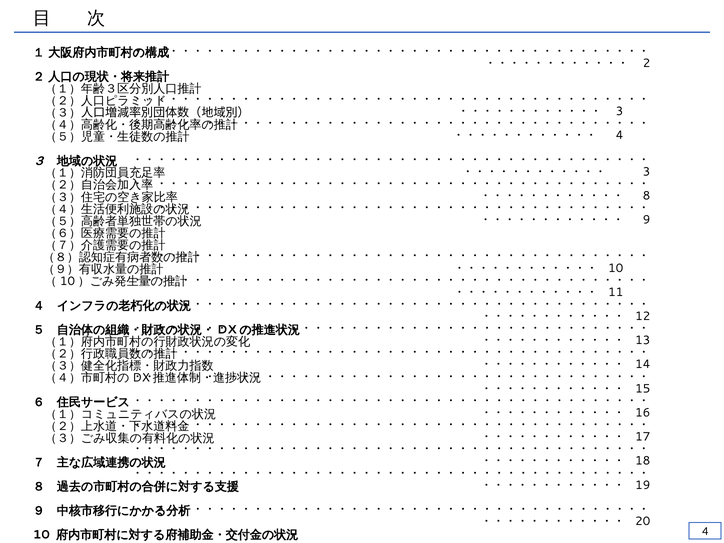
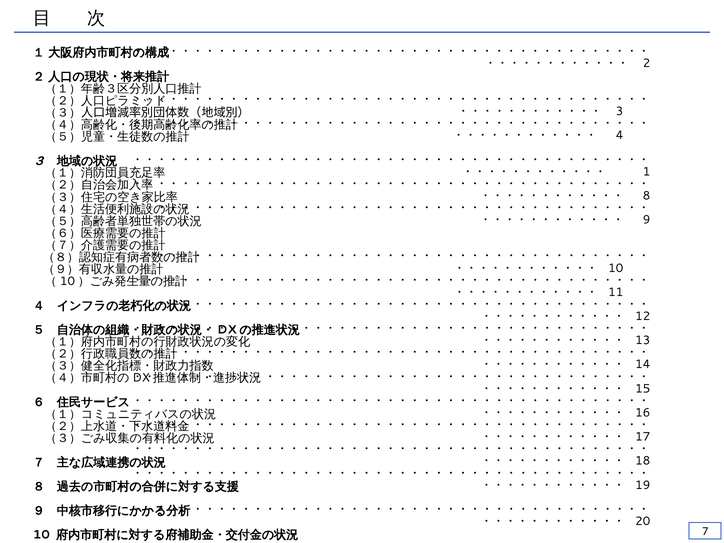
3: 3 -> 1 (647, 172)
4: 4 -> 7 (705, 531)
